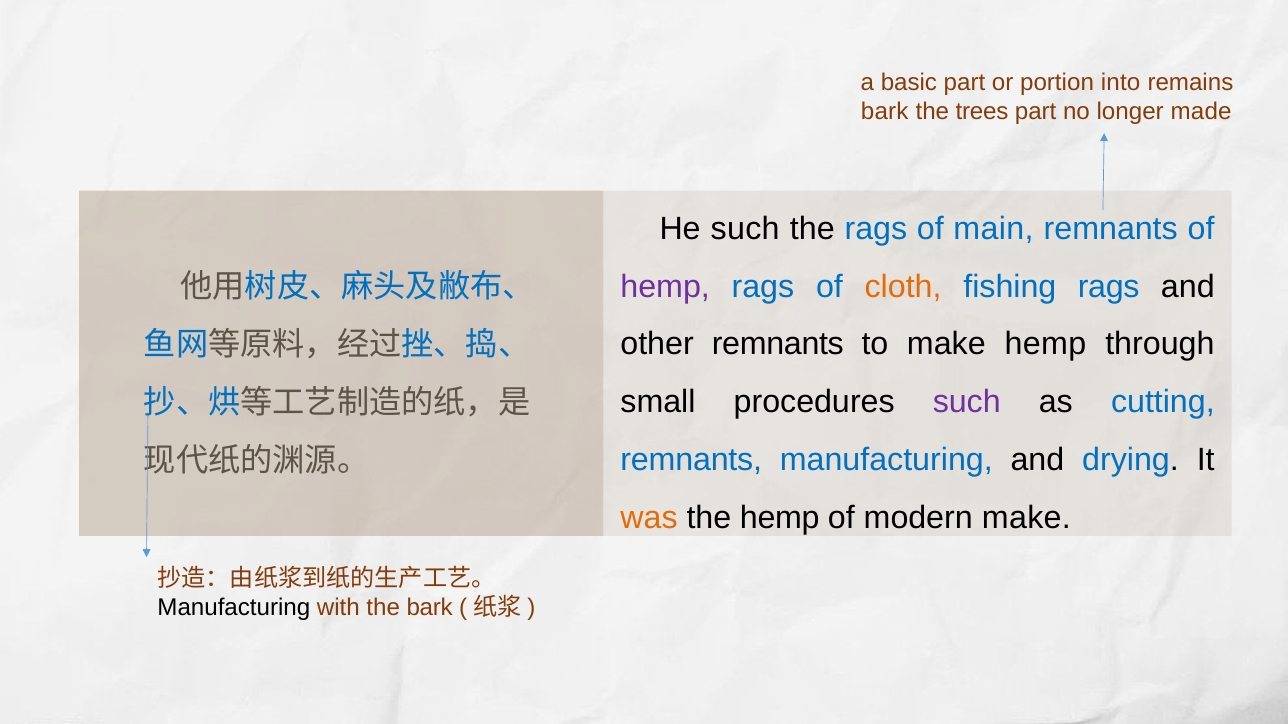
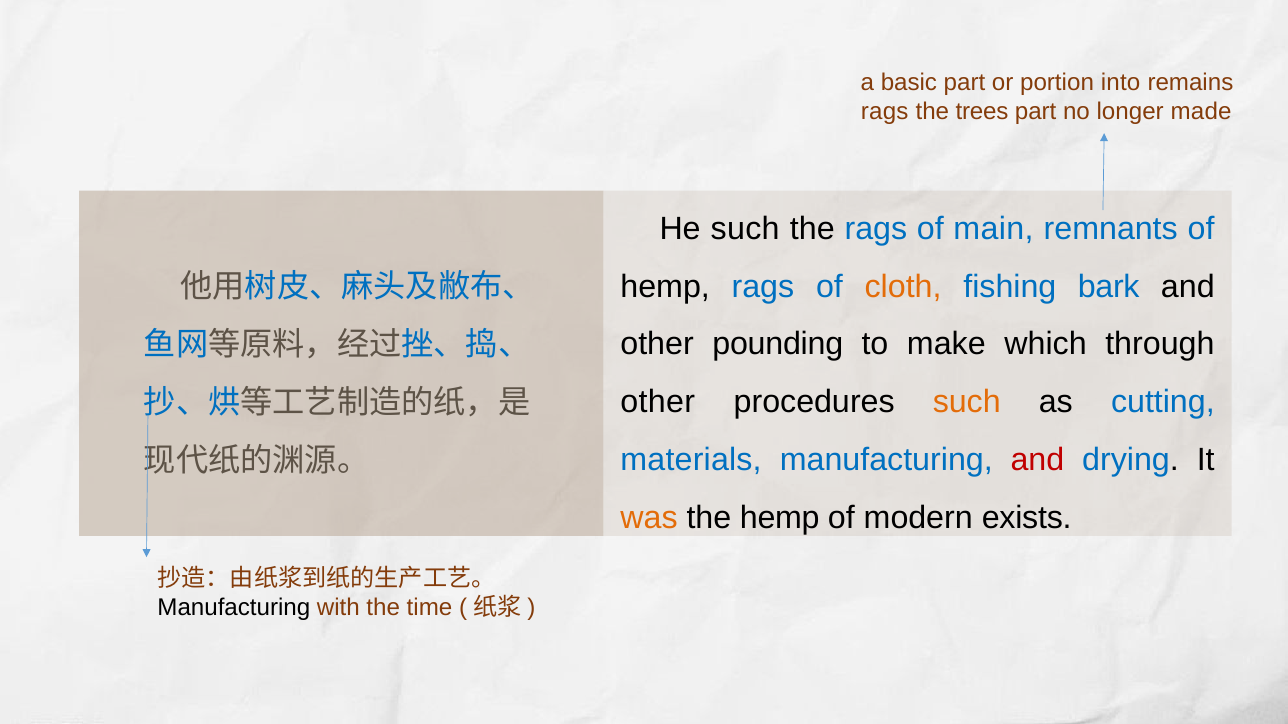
bark: bark -> rags (885, 111)
hemp colour: purple -> black (665, 287)
fishing rags: rags -> bark (1109, 287)
other remnants: remnants -> pounding (778, 345)
make hemp: hemp -> which (1046, 345)
small: small -> other (658, 403)
such colour: purple -> orange (967, 403)
remnants: remnants -> materials (691, 460)
and colour: black -> red (1037, 460)
modern make: make -> exists (1027, 518)
the bark: bark -> time (430, 607)
